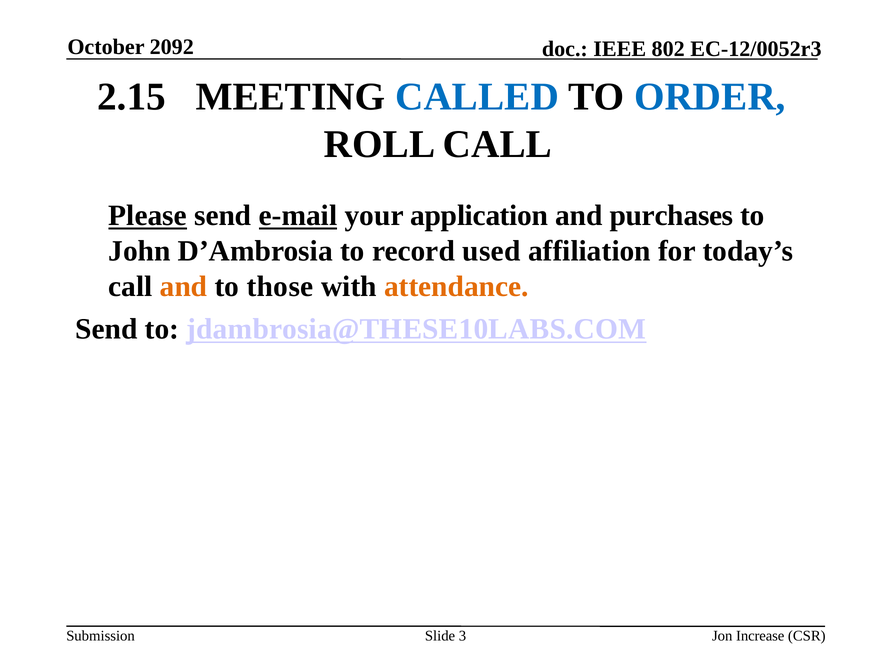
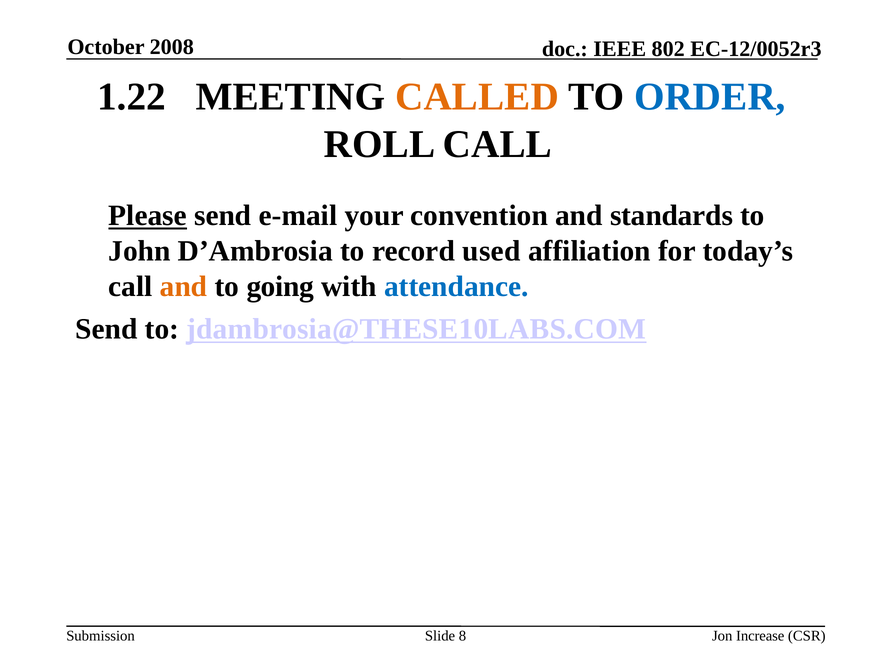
2092: 2092 -> 2008 (172, 47)
2.15: 2.15 -> 1.22 (132, 97)
CALLED colour: blue -> orange (477, 97)
e-mail underline: present -> none (298, 216)
application: application -> convention (479, 216)
purchases: purchases -> standards (672, 216)
those: those -> going (280, 286)
attendance colour: orange -> blue (456, 286)
3: 3 -> 8 (463, 636)
